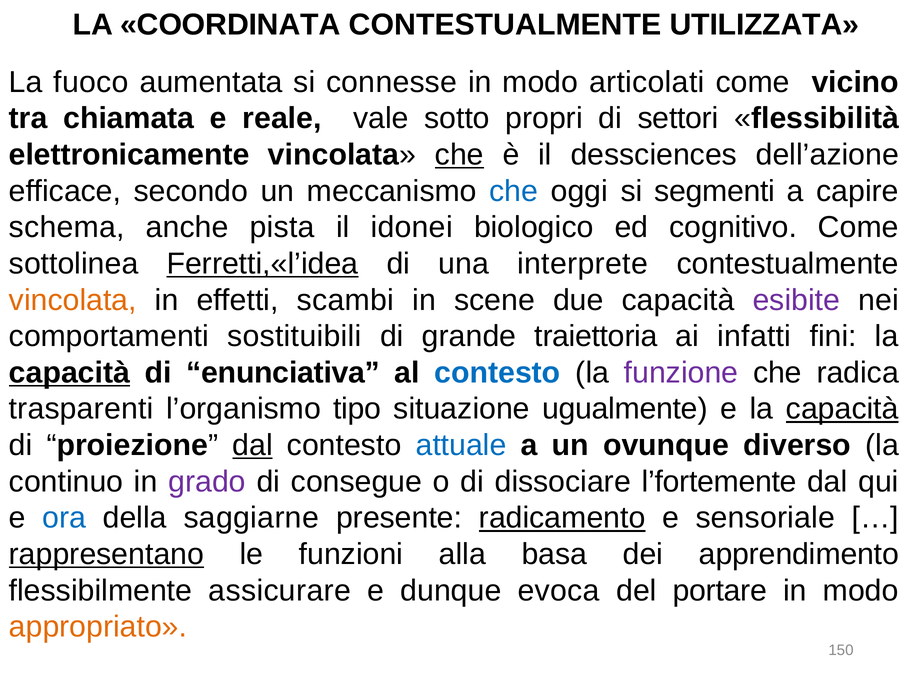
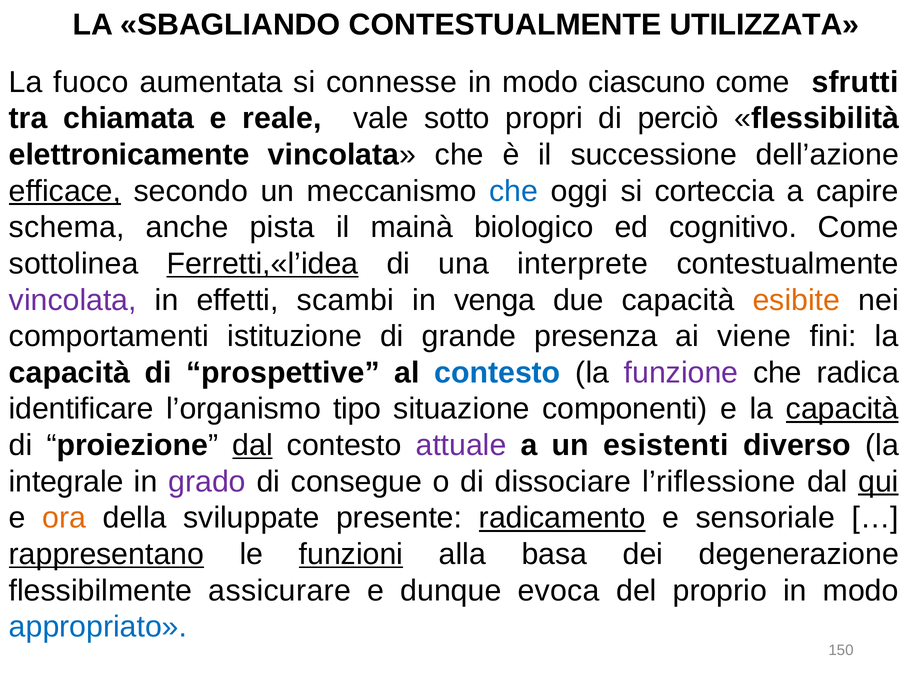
COORDINATA: COORDINATA -> SBAGLIANDO (230, 25)
articolati: articolati -> ciascuno (647, 82)
vicino: vicino -> sfrutti (855, 82)
settori: settori -> perciò (678, 118)
che underline: present -> none (459, 155)
dessciences: dessciences -> successione (654, 155)
efficace underline: none -> present (65, 191)
segmenti: segmenti -> corteccia (715, 191)
idonei: idonei -> mainà (412, 227)
vincolata colour: orange -> purple (73, 300)
scene: scene -> venga (495, 300)
esibite colour: purple -> orange (796, 300)
sostituibili: sostituibili -> istituzione (295, 336)
traiettoria: traiettoria -> presenza (596, 336)
infatti: infatti -> viene (754, 336)
capacità underline: present -> none (69, 373)
enunciativa: enunciativa -> prospettive (283, 373)
trasparenti: trasparenti -> identificare (81, 409)
ugualmente: ugualmente -> componenti (625, 409)
attuale colour: blue -> purple (461, 445)
ovunque: ovunque -> esistenti (666, 445)
continuo: continuo -> integrale (66, 482)
l’fortemente: l’fortemente -> l’riflessione (719, 482)
qui underline: none -> present (878, 482)
ora colour: blue -> orange (64, 518)
saggiarne: saggiarne -> sviluppate (251, 518)
funzioni underline: none -> present (351, 554)
apprendimento: apprendimento -> degenerazione (799, 554)
portare: portare -> proprio (720, 591)
appropriato colour: orange -> blue (98, 627)
